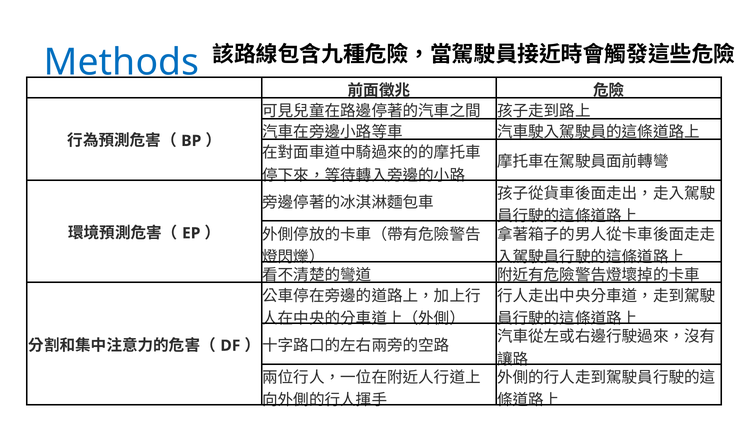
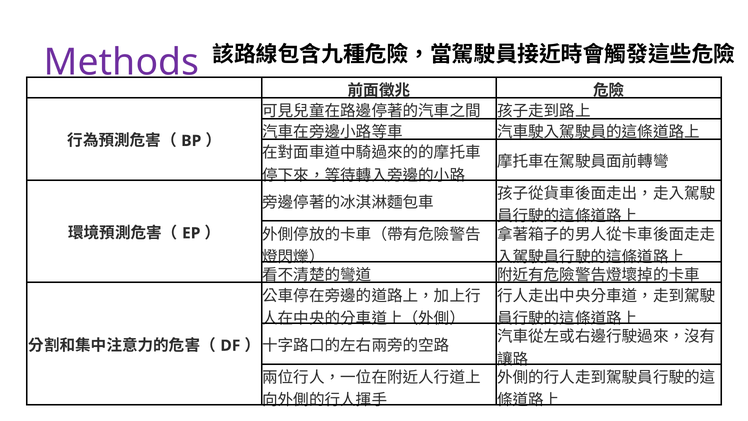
Methods colour: blue -> purple (122, 62)
